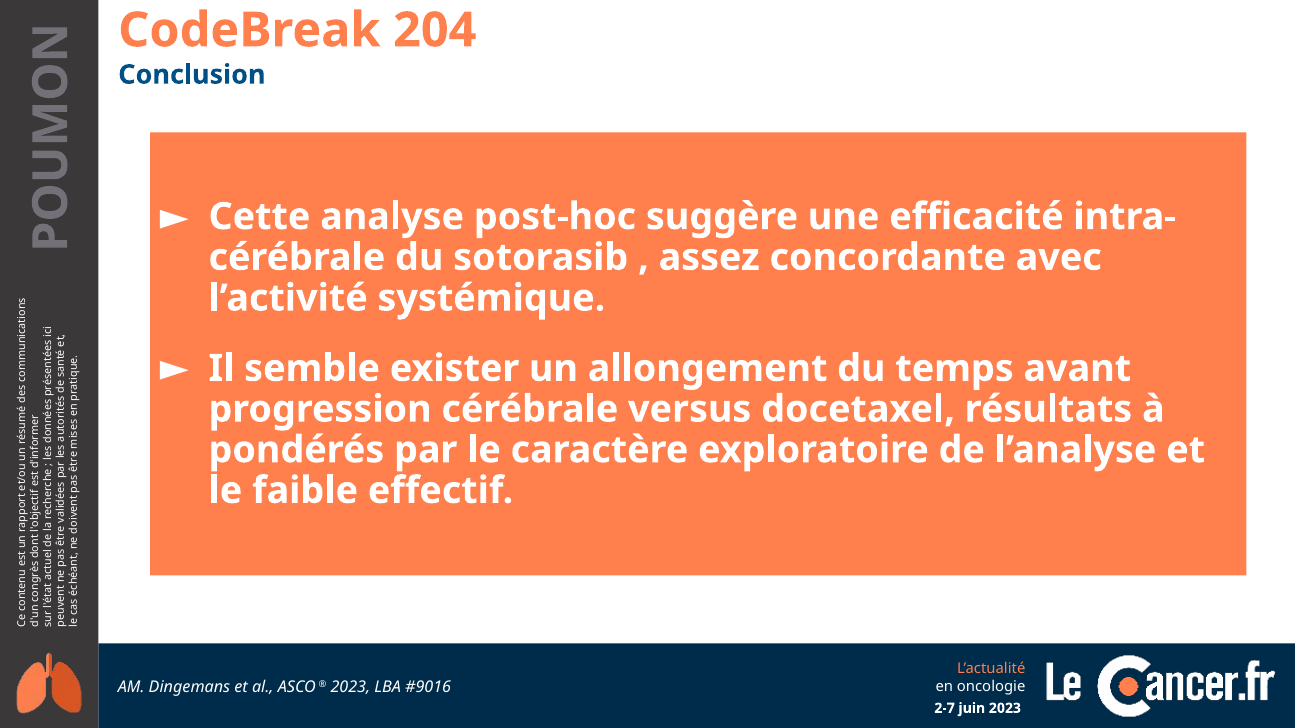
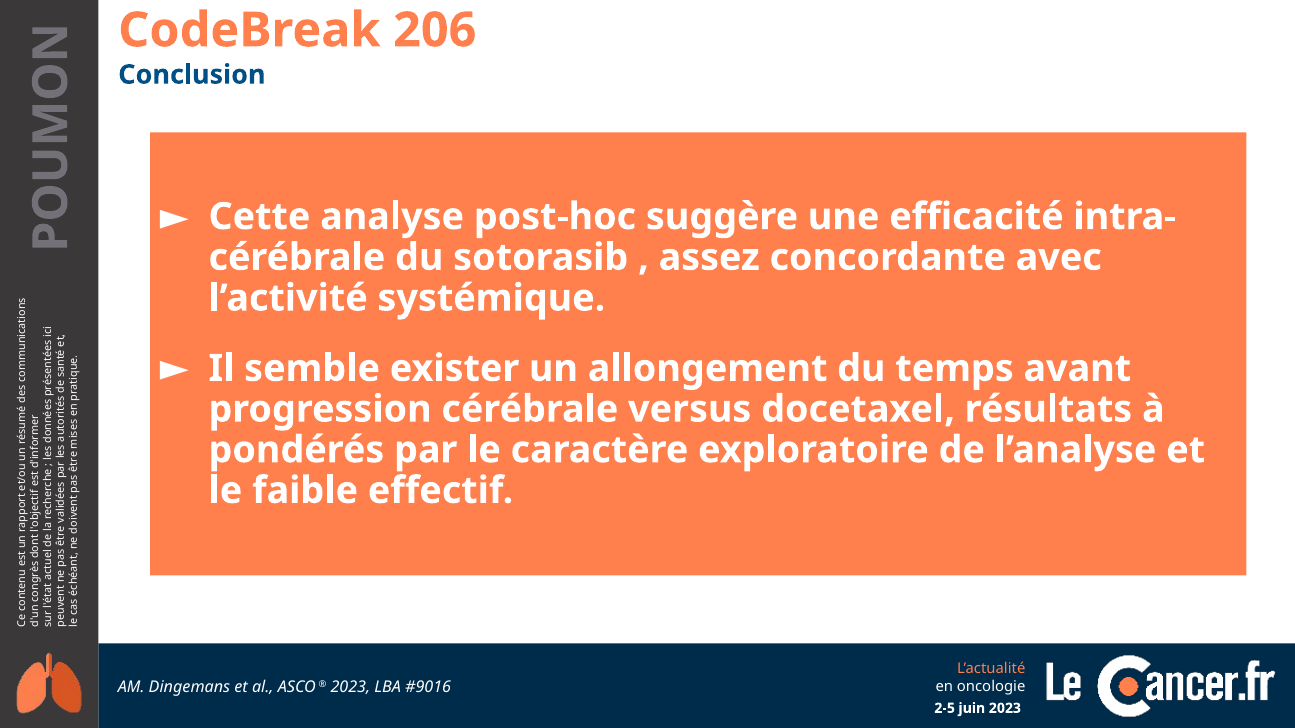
204: 204 -> 206 (435, 30)
2-7: 2-7 -> 2-5 (945, 709)
